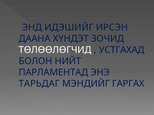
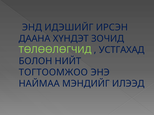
ТӨЛӨӨЛӨГЧИД colour: white -> light green (55, 50)
ПАРЛАМЕНТАД: ПАРЛАМЕНТАД -> ТОГТООМЖОО (53, 73)
ТАРЬДАГ: ТАРЬДАГ -> НАЙМАА (39, 84)
ГАРГАХ: ГАРГАХ -> ИЛЭЭД (128, 84)
